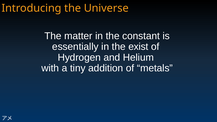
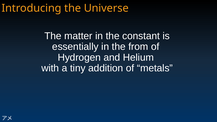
exist: exist -> from (138, 47)
